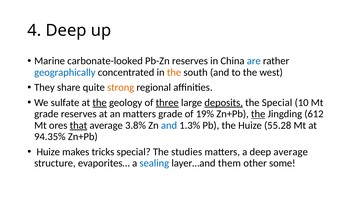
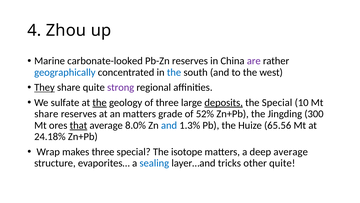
4 Deep: Deep -> Zhou (66, 30)
are colour: blue -> purple (254, 61)
the colour: orange -> blue (174, 72)
They underline: none -> present (44, 87)
strong colour: orange -> purple (121, 87)
three underline: present -> none (167, 102)
grade: grade -> share (46, 114)
19%: 19% -> 52% (205, 114)
the underline: present -> none (258, 114)
612: 612 -> 300 (314, 114)
3.8%: 3.8% -> 8.0% (136, 125)
55.28: 55.28 -> 65.56 (278, 125)
94.35%: 94.35% -> 24.18% (50, 136)
Huize: Huize -> Wrap (48, 152)
makes tricks: tricks -> three (103, 152)
studies: studies -> isotope (187, 152)
them: them -> tricks (229, 163)
other some: some -> quite (282, 163)
